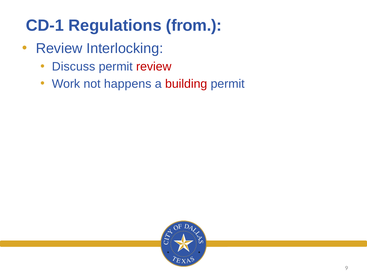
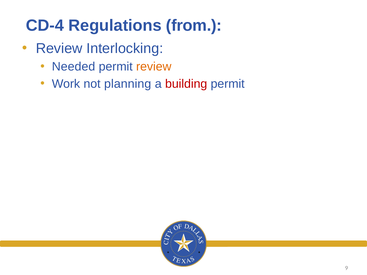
CD-1: CD-1 -> CD-4 (45, 26)
Discuss: Discuss -> Needed (74, 67)
review colour: red -> orange (154, 67)
happens: happens -> planning (128, 84)
